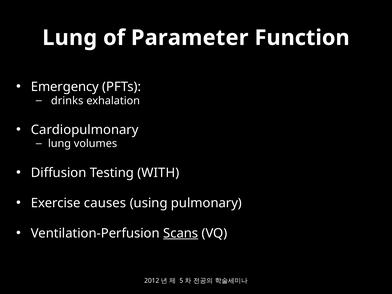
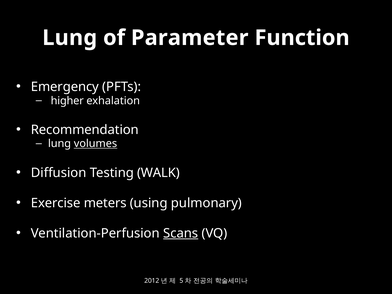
drinks: drinks -> higher (67, 101)
Cardiopulmonary: Cardiopulmonary -> Recommendation (85, 130)
volumes underline: none -> present (95, 144)
WITH: WITH -> WALK (158, 173)
causes: causes -> meters (105, 203)
